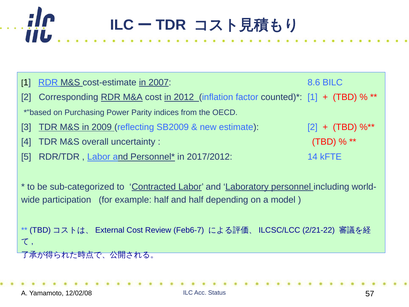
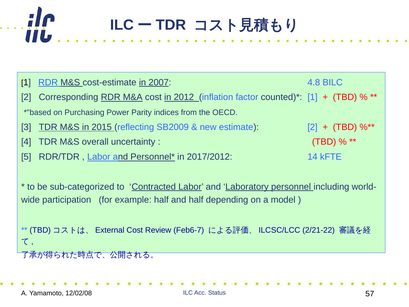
8.6: 8.6 -> 4.8 (314, 82)
2009: 2009 -> 2015 (102, 127)
